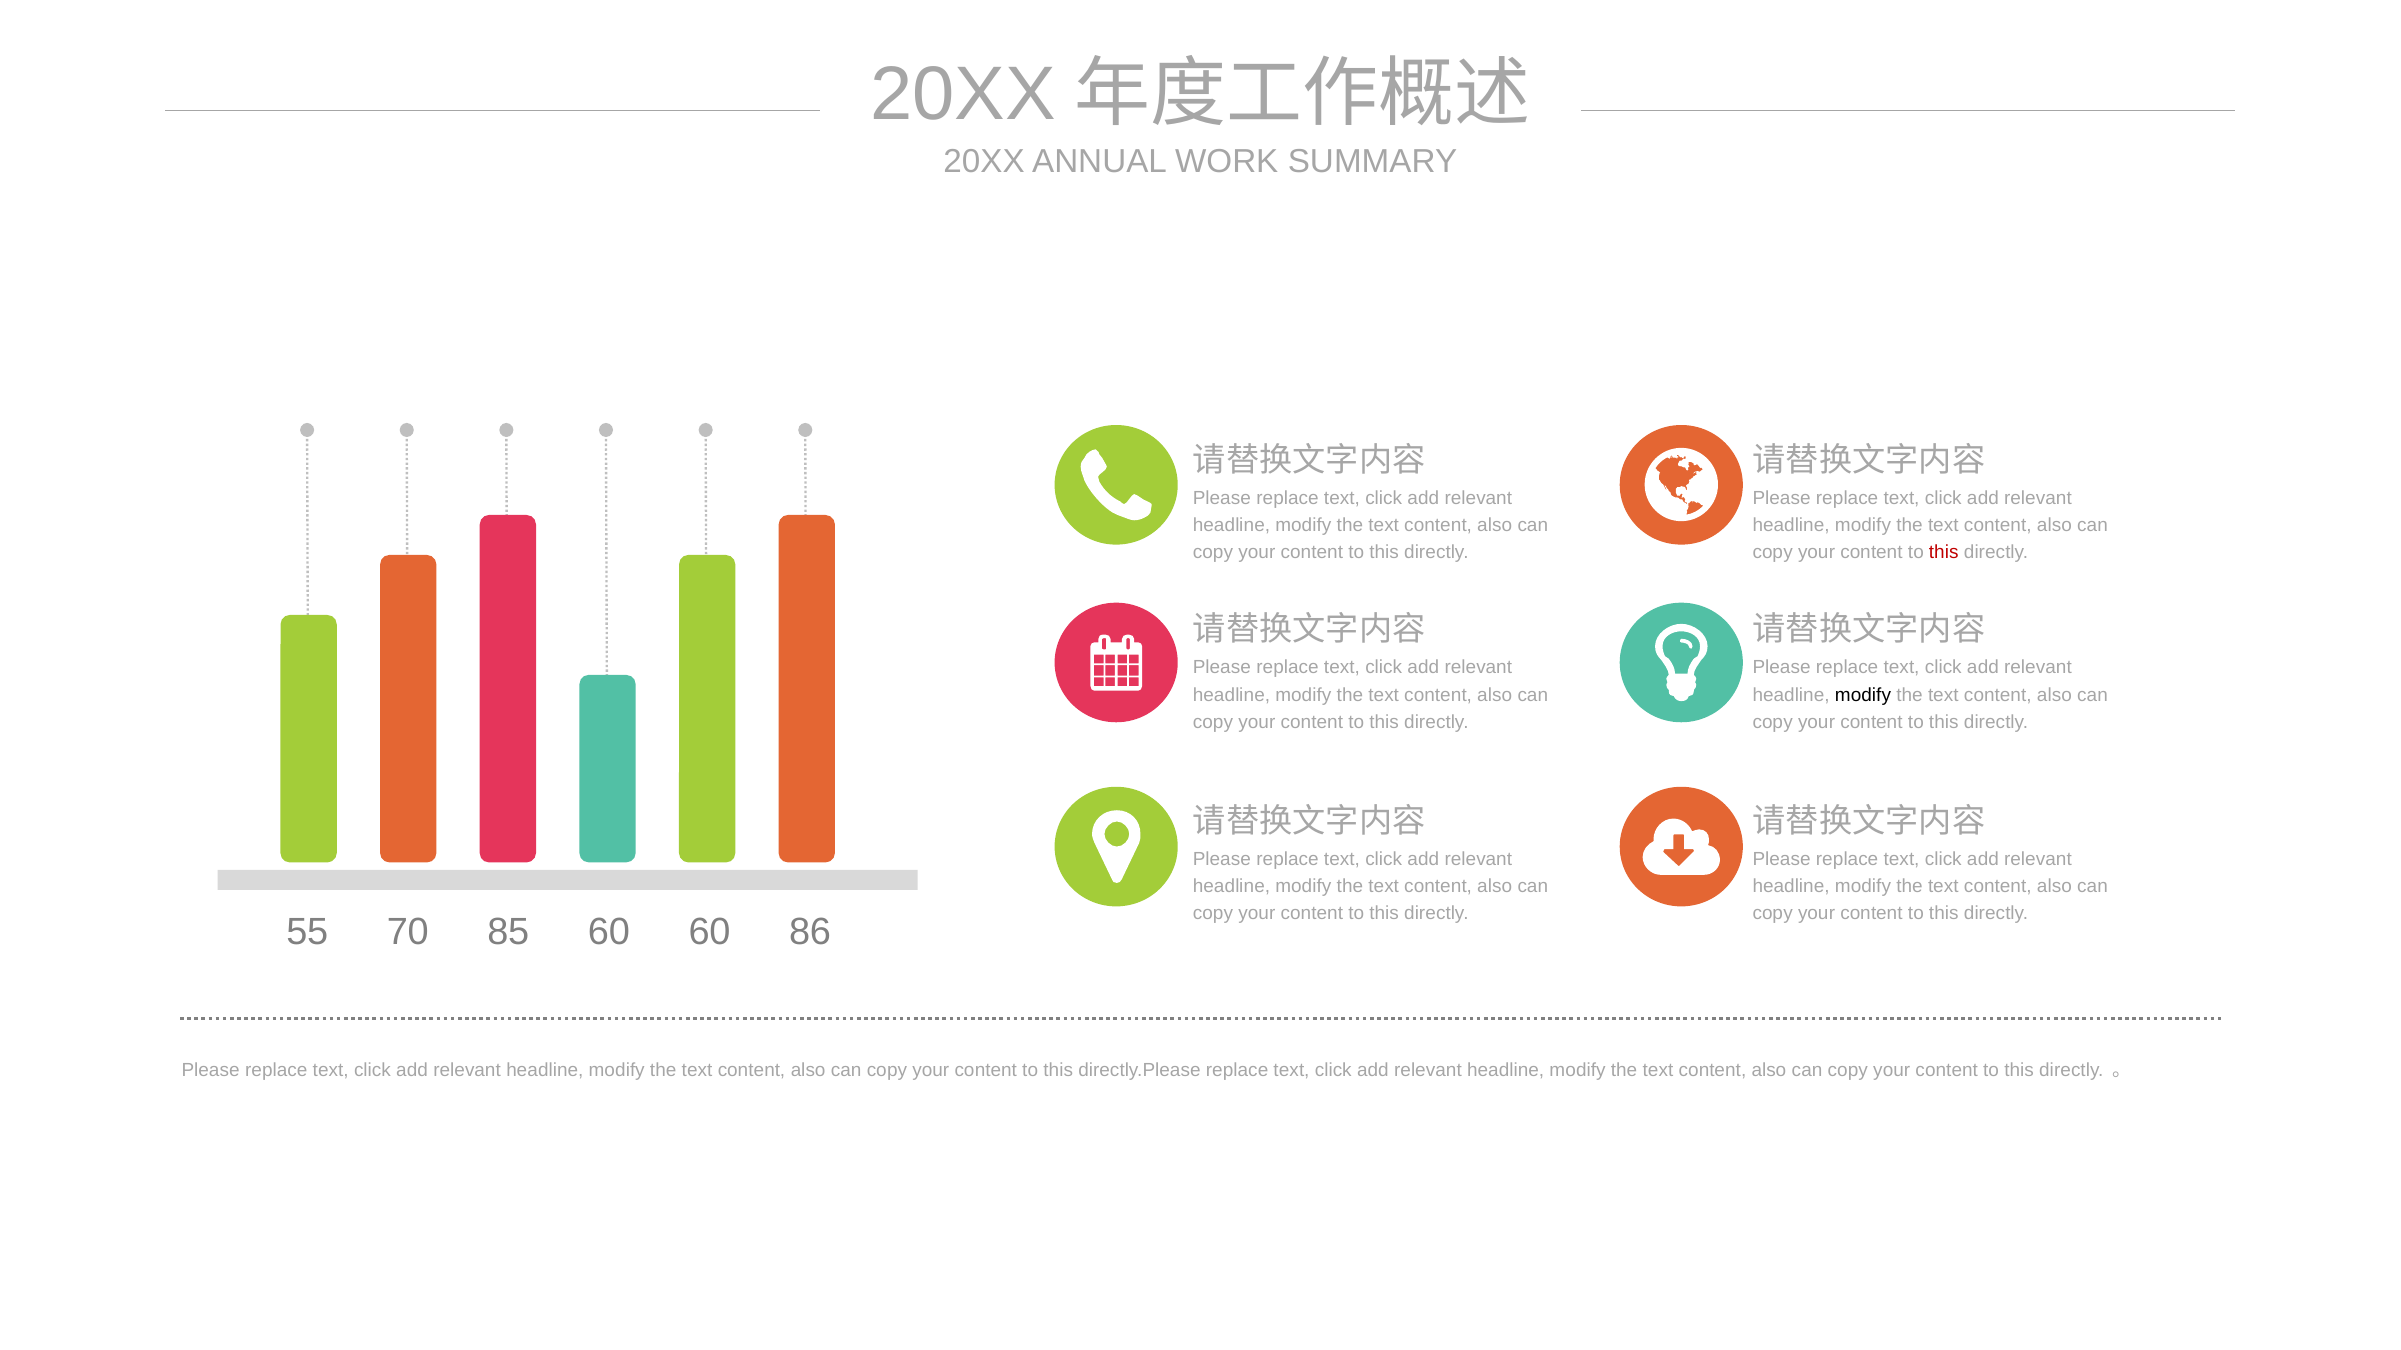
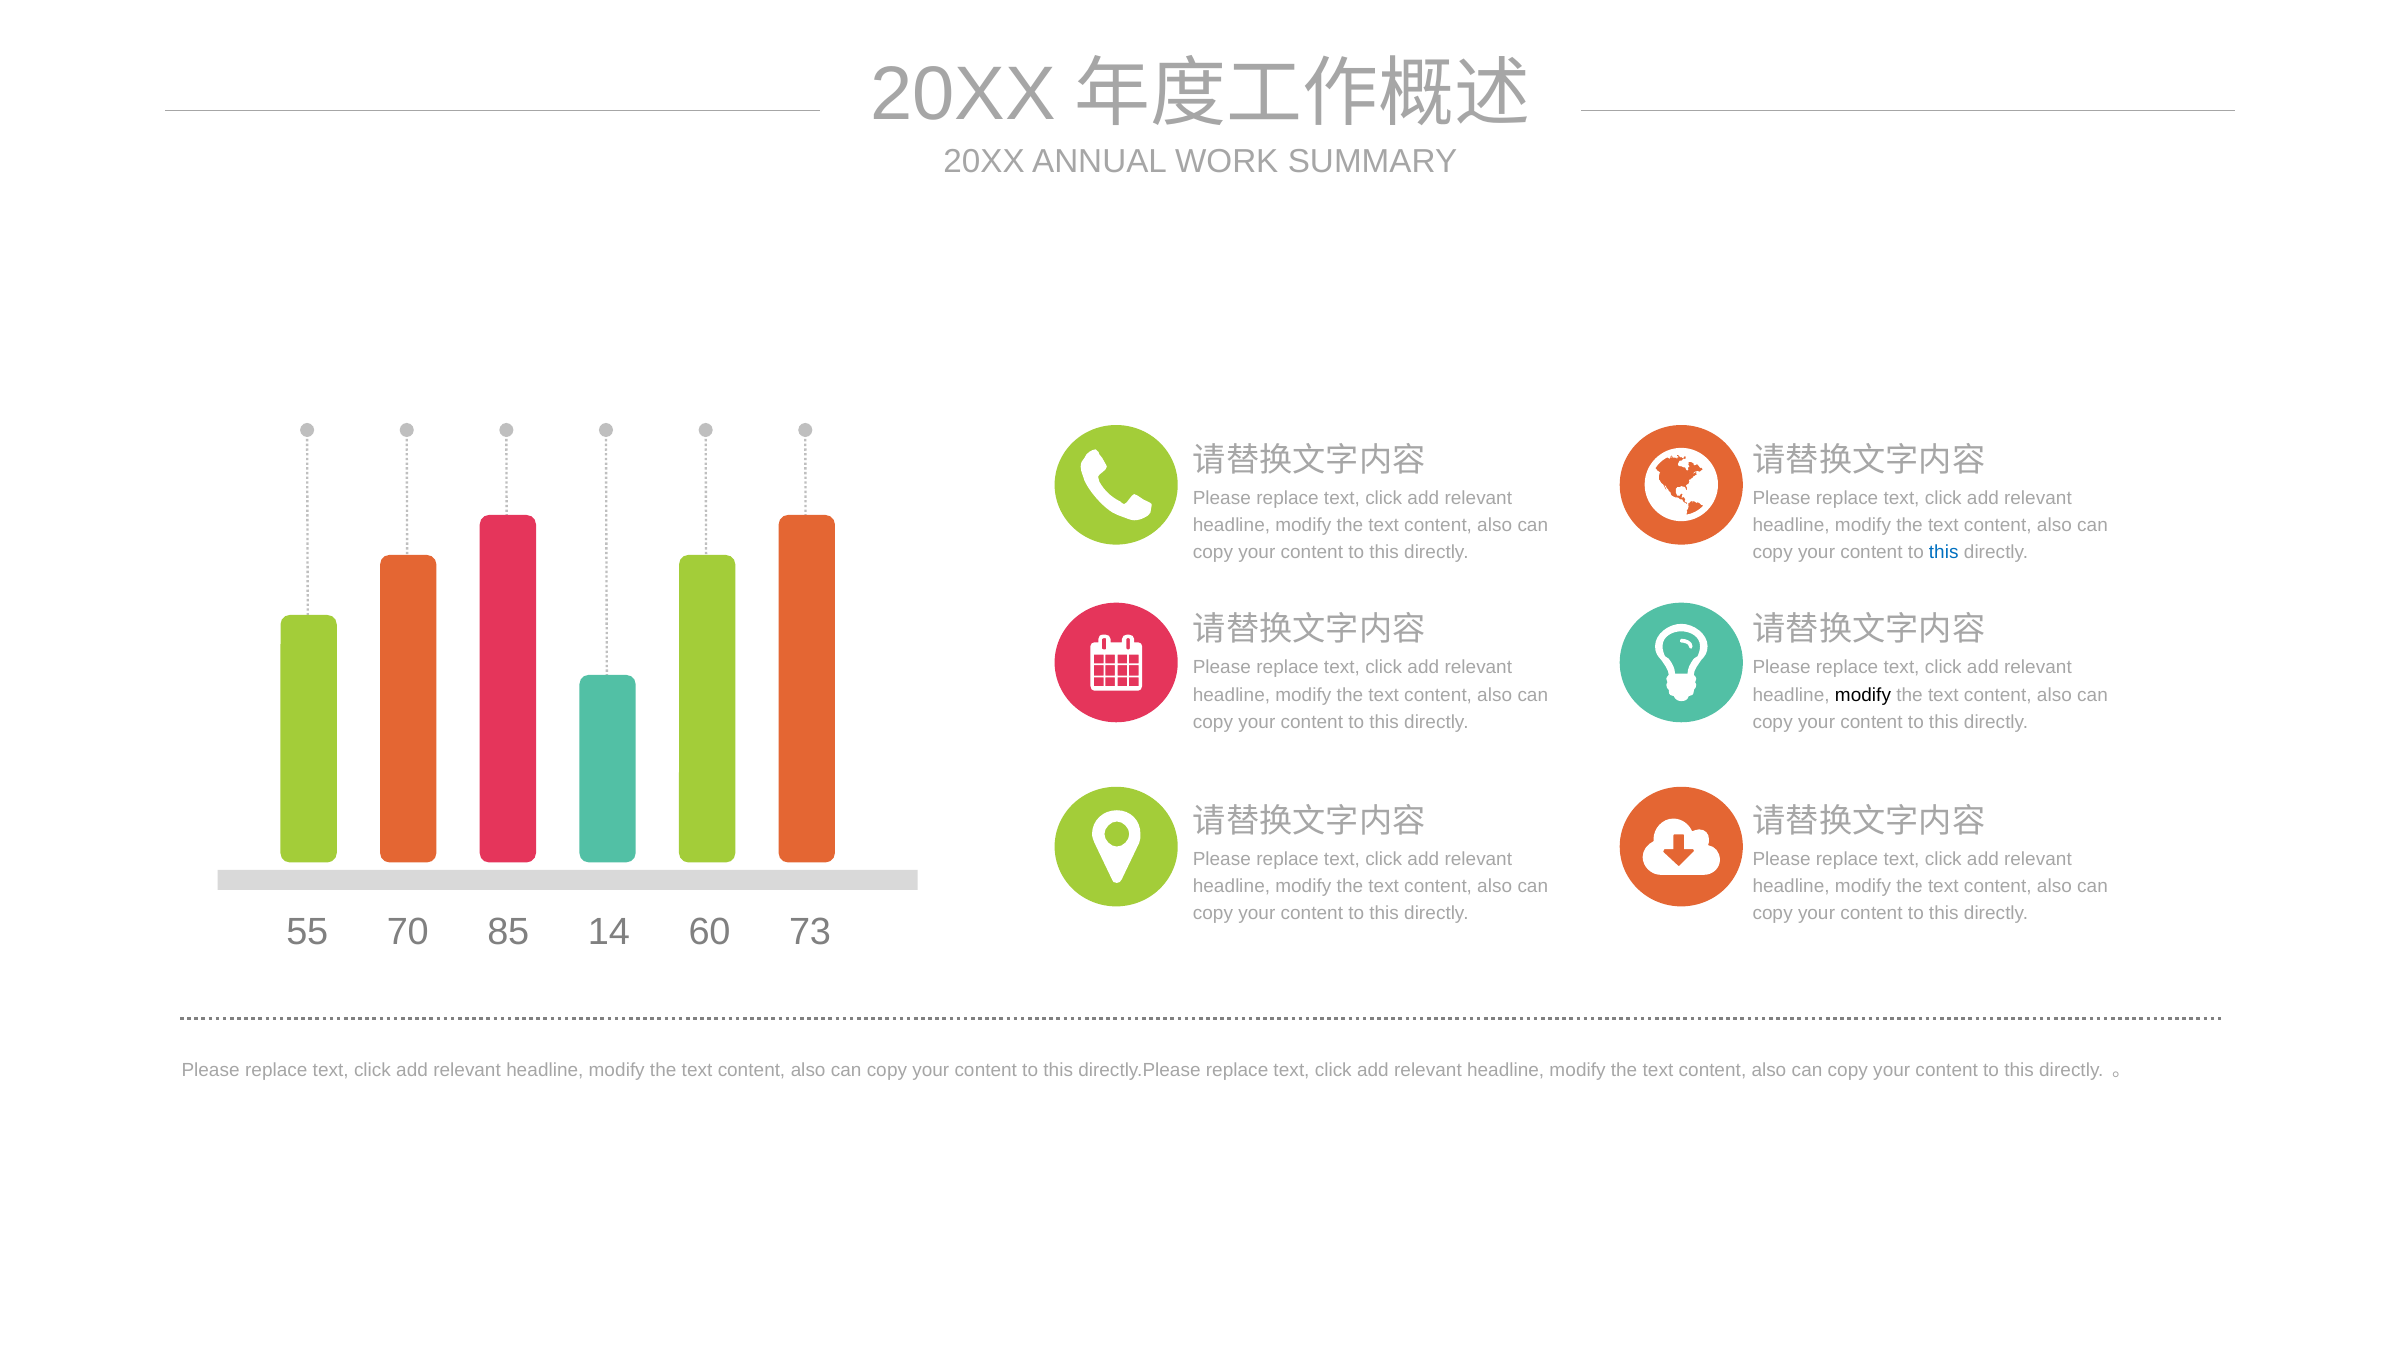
this colour: red -> blue (1944, 553)
85 60: 60 -> 14 (609, 933)
86: 86 -> 73 (810, 933)
